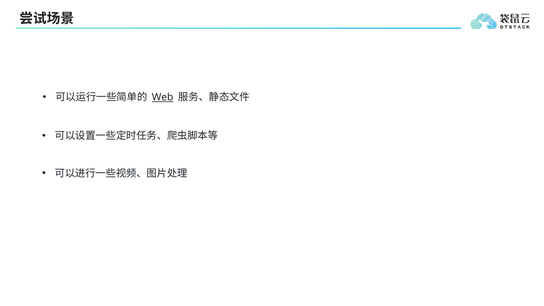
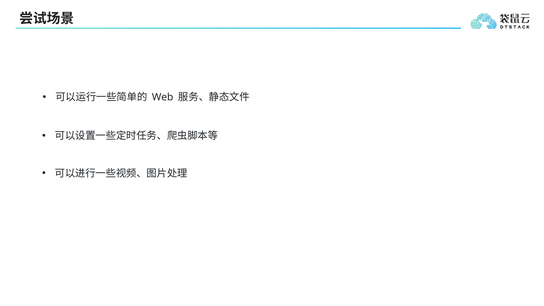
Web underline: present -> none (163, 97)
